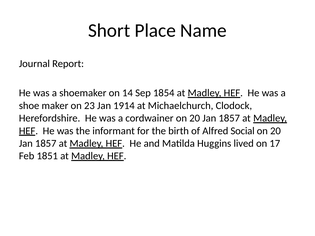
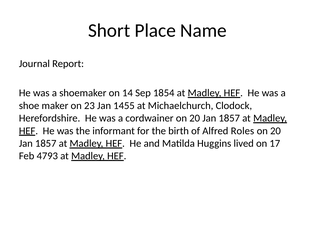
1914: 1914 -> 1455 (124, 106)
Social: Social -> Roles (242, 131)
1851: 1851 -> 4793 (47, 156)
